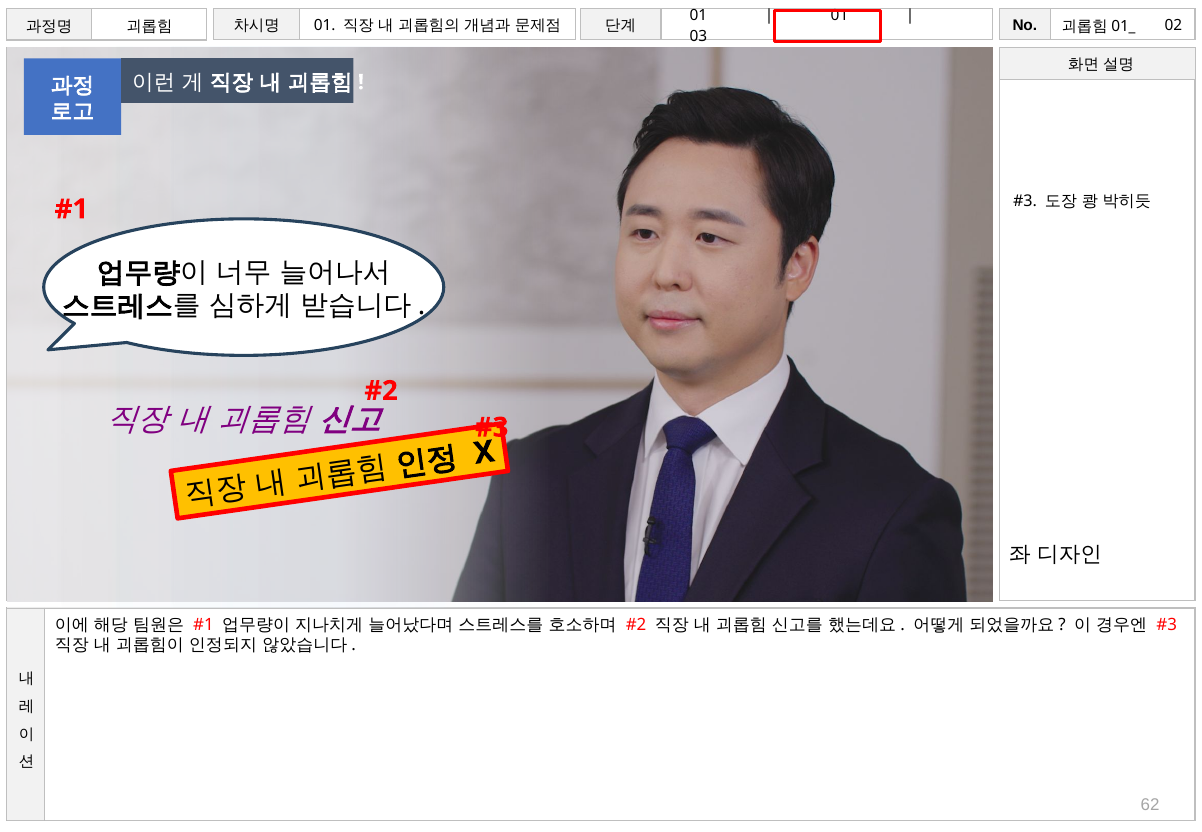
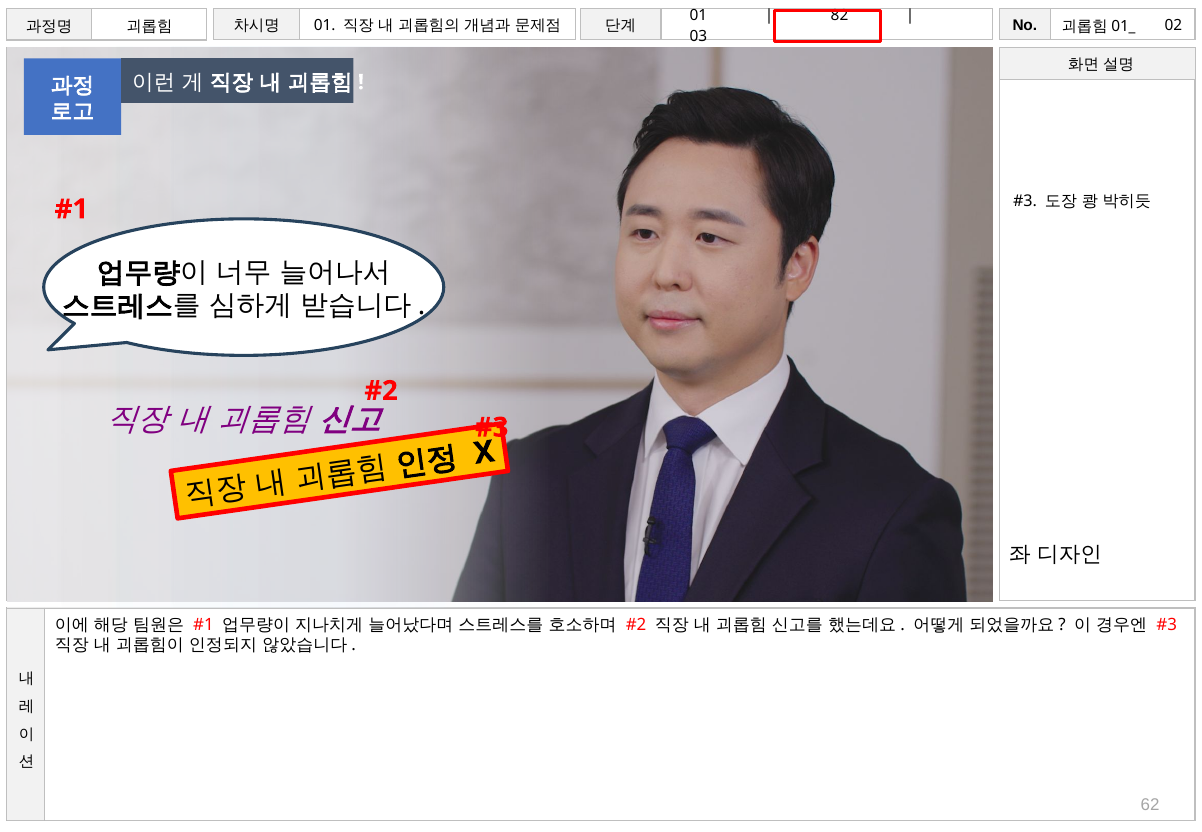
01: 01 -> 82 (840, 16)
